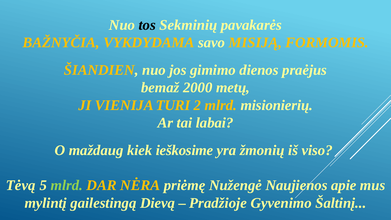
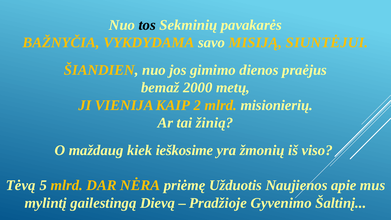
FORMOMIS: FORMOMIS -> SIUNTĖJUI (327, 43)
TURI: TURI -> KAIP (173, 105)
labai: labai -> žinią (215, 123)
mlrd colour: light green -> yellow (67, 185)
Nužengė: Nužengė -> Užduotis (235, 185)
